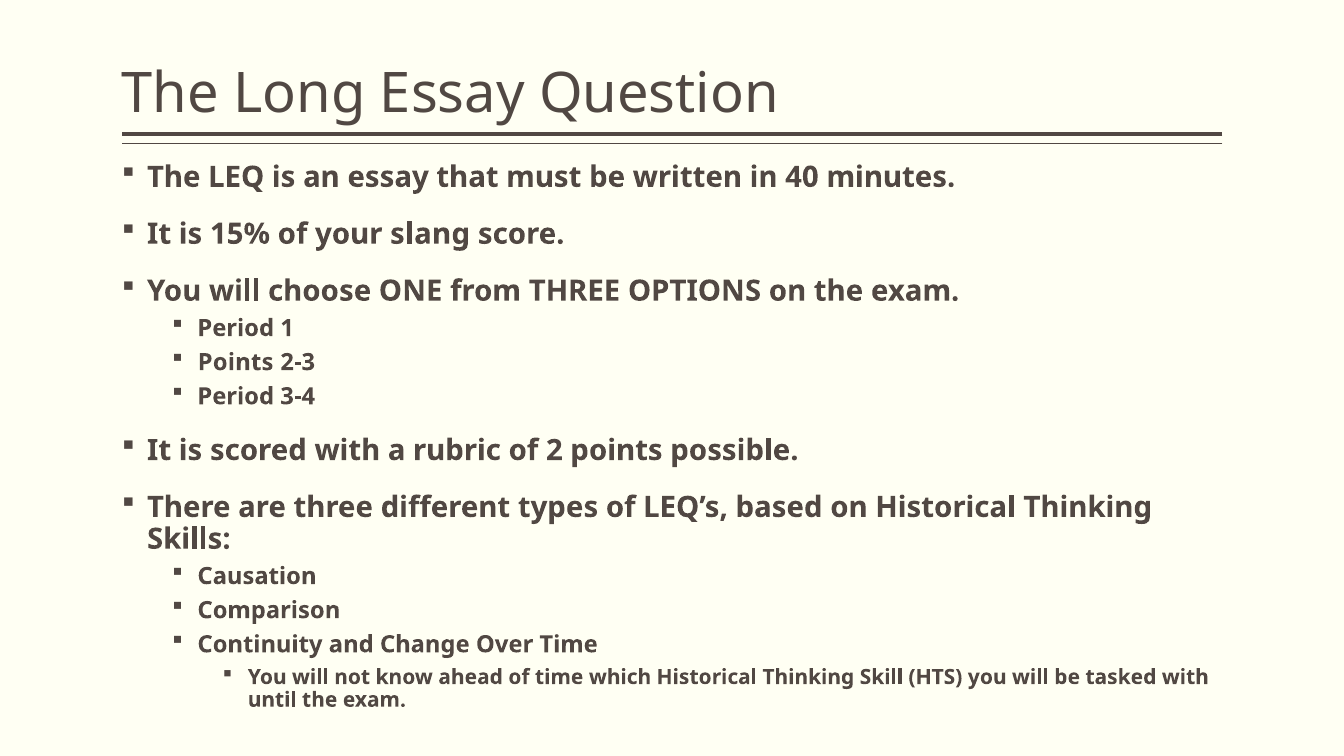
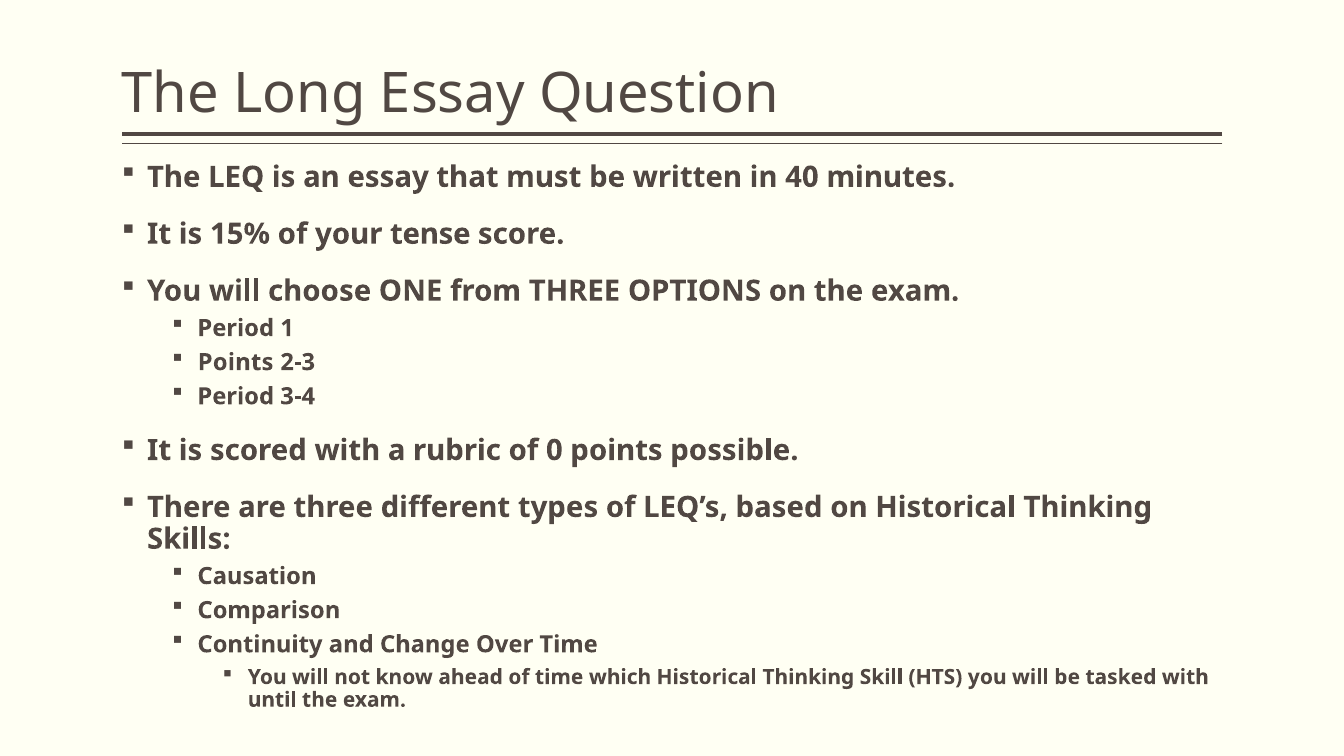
slang: slang -> tense (430, 234)
2: 2 -> 0 (554, 450)
